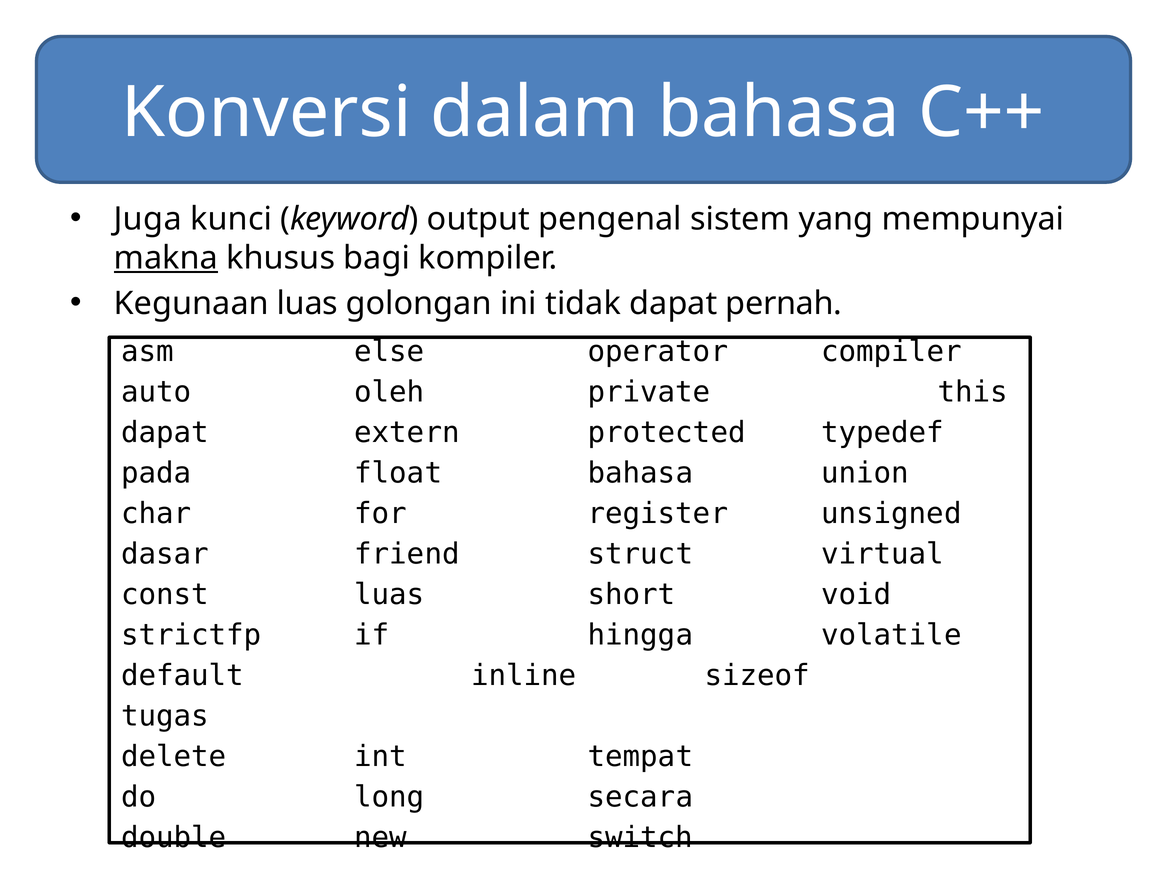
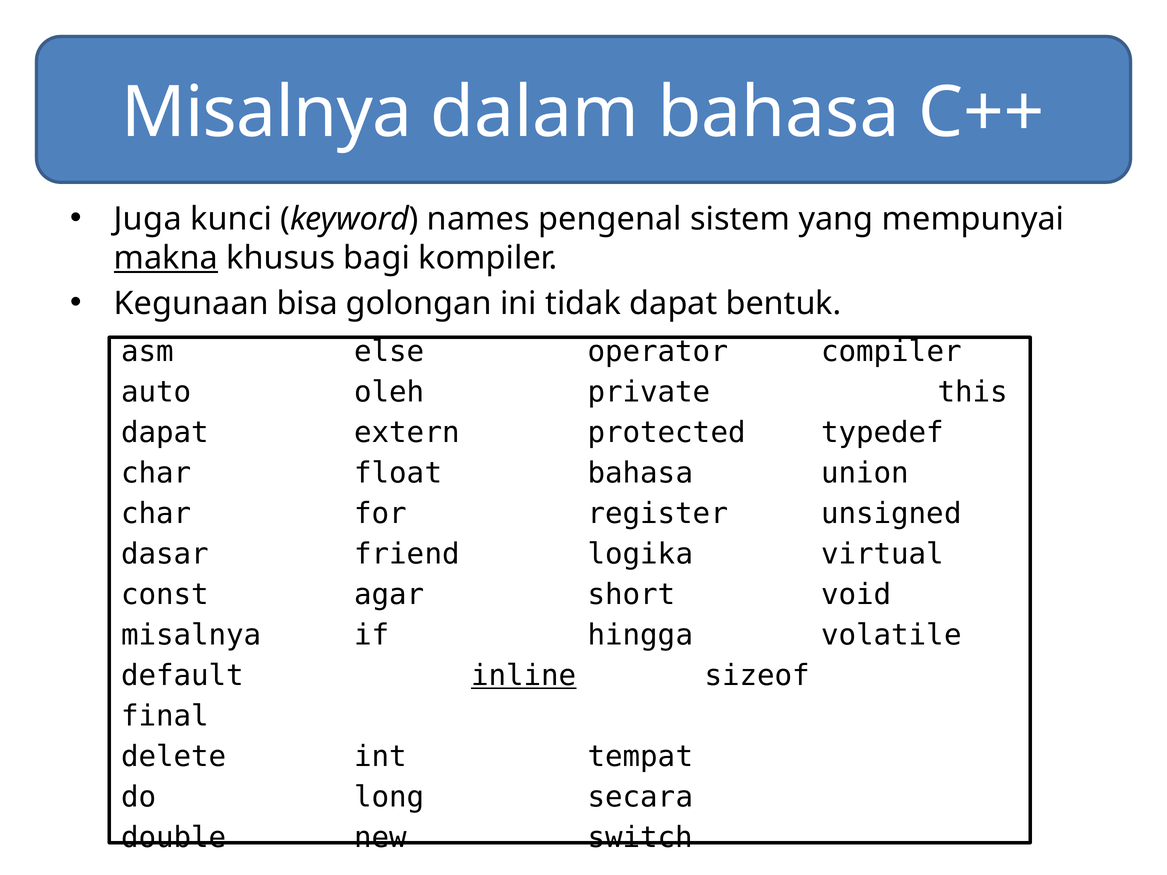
Konversi: Konversi -> Misalnya (267, 113)
output: output -> names (478, 219)
Kegunaan luas: luas -> bisa (307, 303)
pernah: pernah -> bentuk (784, 303)
pada: pada -> char (156, 473)
struct: struct -> logika (640, 554)
const luas: luas -> agar (389, 595)
strictfp: strictfp -> misalnya (191, 635)
inline underline: none -> present (524, 676)
tugas: tugas -> final (165, 717)
